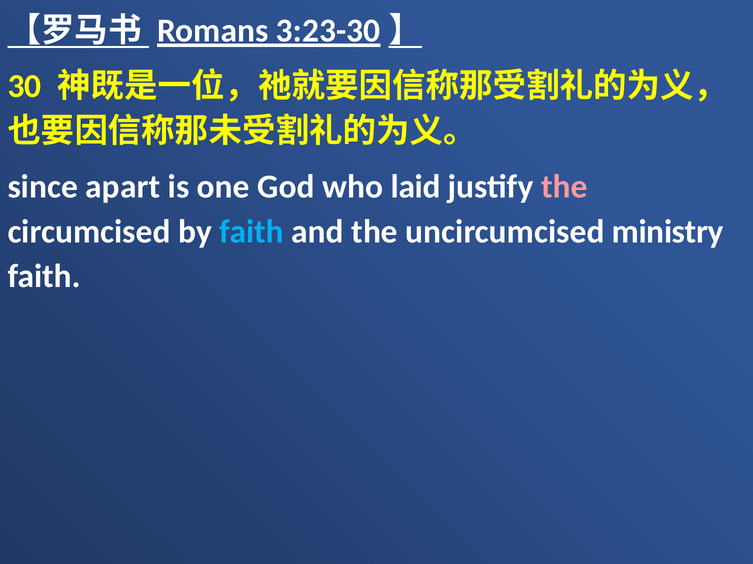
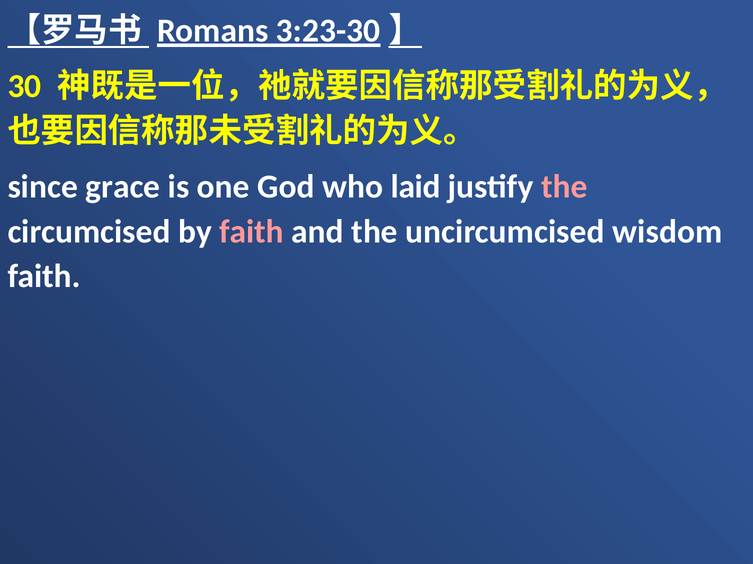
apart: apart -> grace (123, 187)
faith colour: light blue -> pink (252, 232)
ministry: ministry -> wisdom (667, 232)
